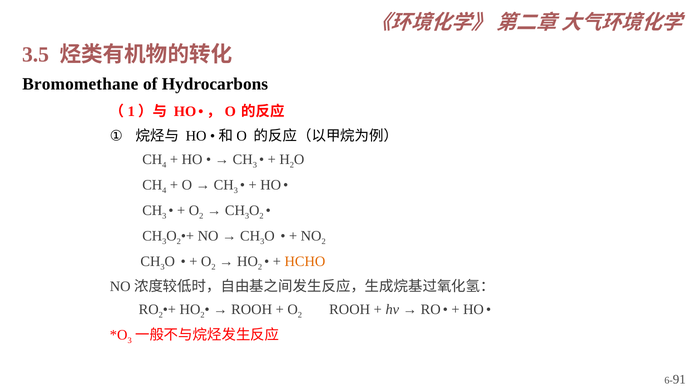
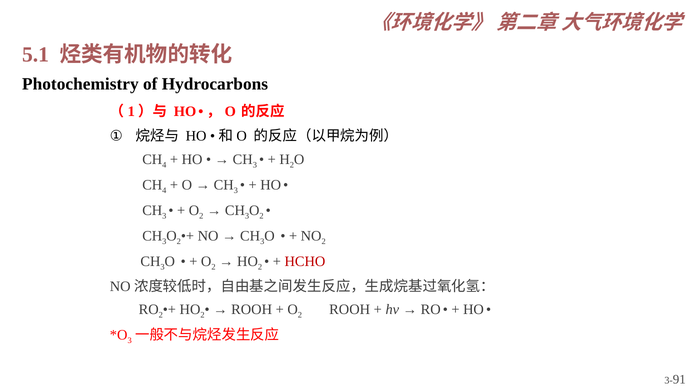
3.5: 3.5 -> 5.1 (36, 55)
Bromomethane: Bromomethane -> Photochemistry (80, 84)
HCHO colour: orange -> red (305, 261)
6-: 6- -> 3- (669, 380)
